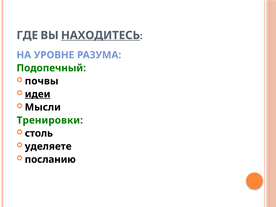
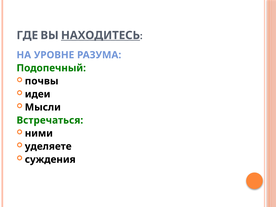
идеи underline: present -> none (38, 94)
Тренировки: Тренировки -> Встречаться (50, 120)
столь: столь -> ними (39, 133)
посланию: посланию -> суждения (50, 159)
